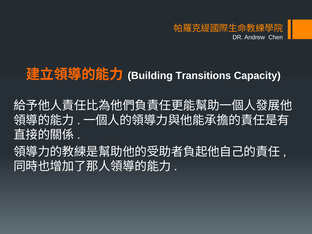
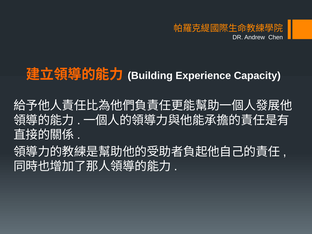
Transitions: Transitions -> Experience (203, 76)
